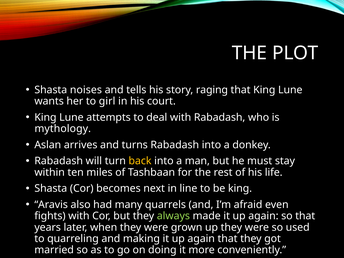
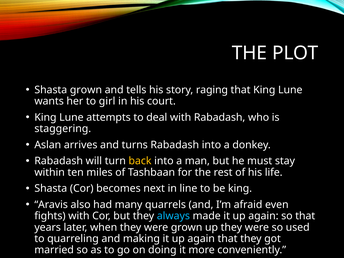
Shasta noises: noises -> grown (86, 90)
mythology: mythology -> staggering (63, 129)
always colour: light green -> light blue (173, 216)
